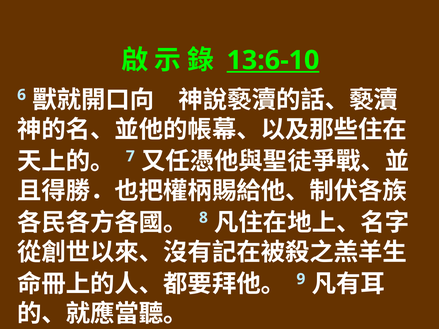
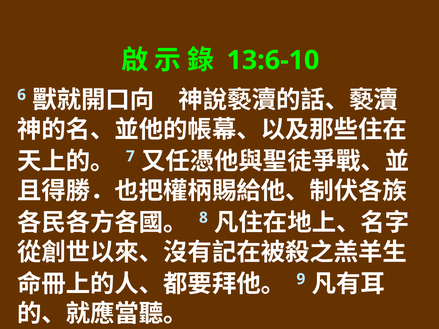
13:6-10 underline: present -> none (273, 60)
